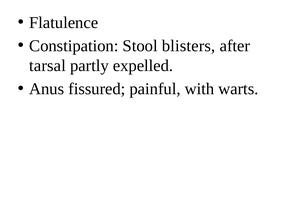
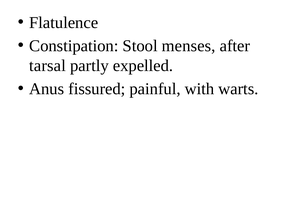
blisters: blisters -> menses (189, 46)
